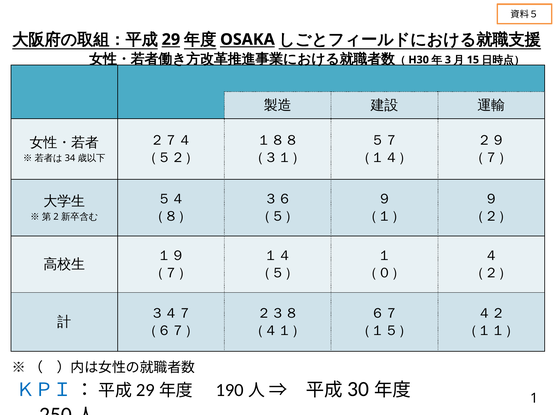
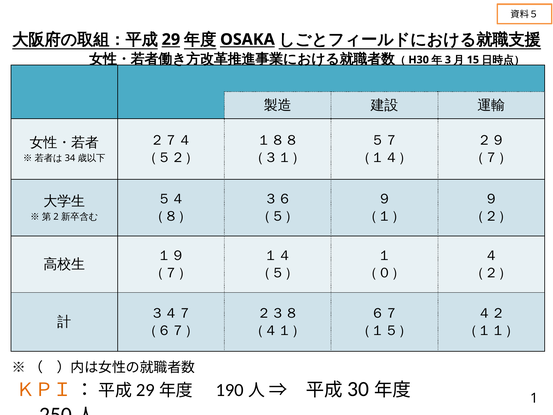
ＫＰＩ colour: blue -> orange (44, 390)
